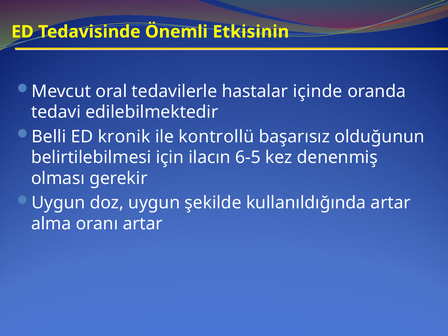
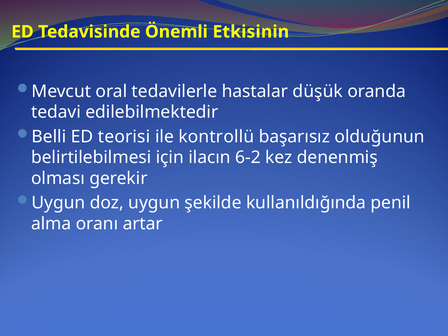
içinde: içinde -> düşük (318, 91)
kronik: kronik -> teorisi (124, 137)
6-5: 6-5 -> 6-2 (248, 158)
kullanıldığında artar: artar -> penil (391, 203)
